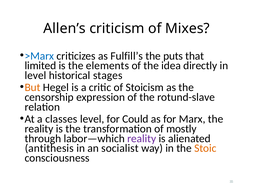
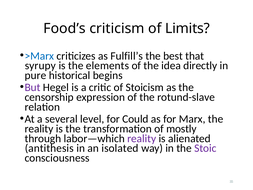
Allen’s: Allen’s -> Food’s (64, 28)
Mixes: Mixes -> Limits (187, 28)
puts: puts -> best (173, 56)
limited: limited -> syrupy (40, 66)
level: level -> pure (35, 75)
stages: stages -> begins (108, 75)
But colour: orange -> purple (33, 87)
classes: classes -> several (61, 119)
socialist: socialist -> isolated (120, 148)
Stoic colour: orange -> purple (205, 148)
